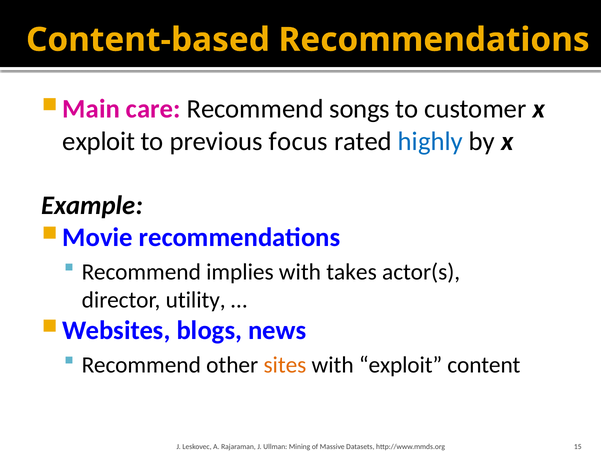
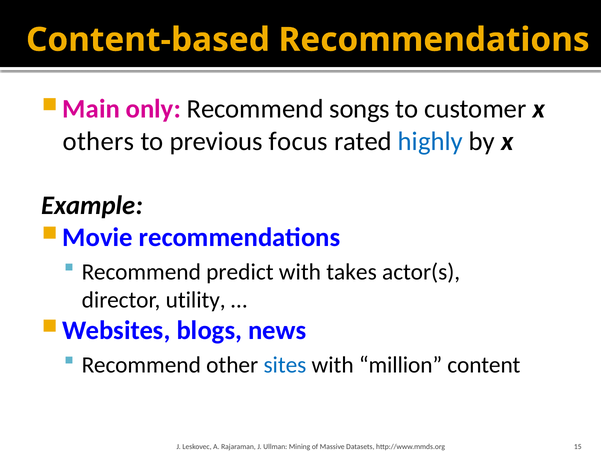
care: care -> only (153, 109)
exploit: exploit -> others (98, 141)
implies: implies -> predict (240, 272)
sites colour: orange -> blue (285, 365)
with exploit: exploit -> million (401, 365)
